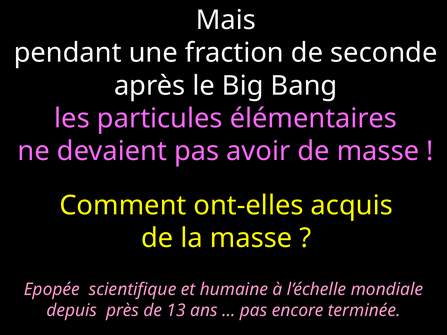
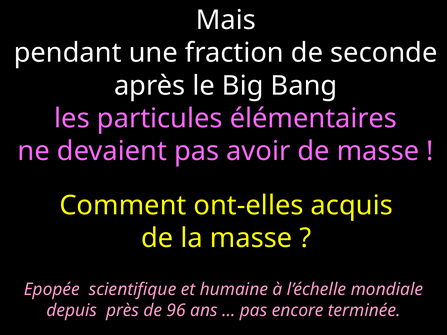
13: 13 -> 96 (176, 311)
